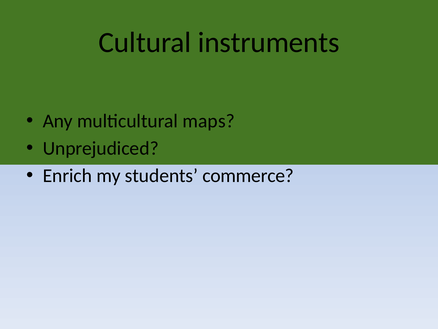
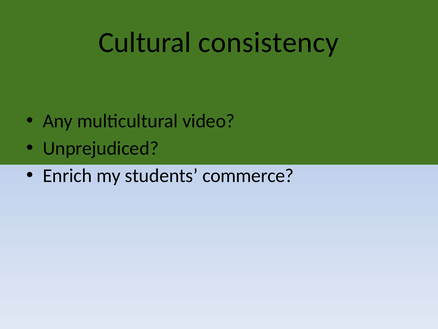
instruments: instruments -> consistency (268, 43)
maps: maps -> video (209, 121)
